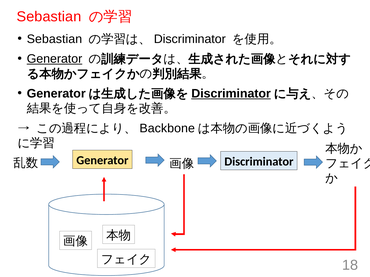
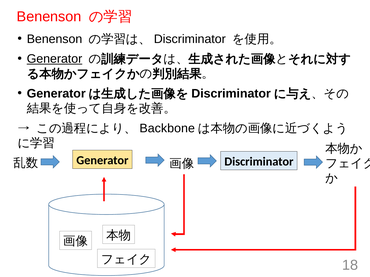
Sebastian: Sebastian -> Benenson (49, 17)
Sebastian: Sebastian -> Benenson (54, 39)
Discriminator underline: present -> none (231, 94)
